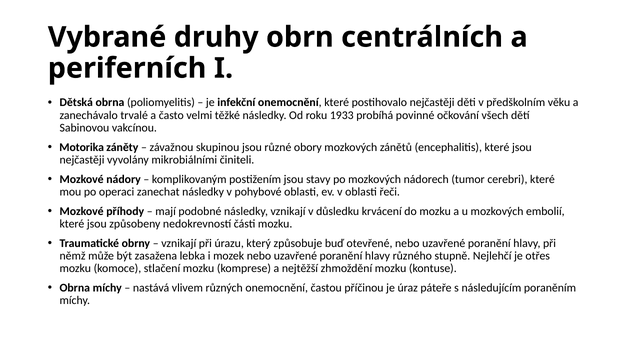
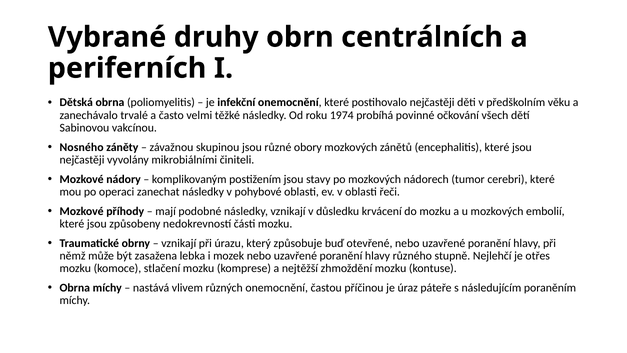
1933: 1933 -> 1974 (342, 115)
Motorika: Motorika -> Nosného (82, 147)
